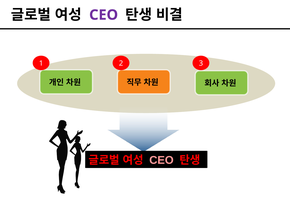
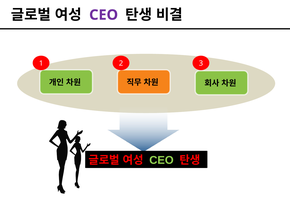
CEO colour: pink -> light green (161, 161)
